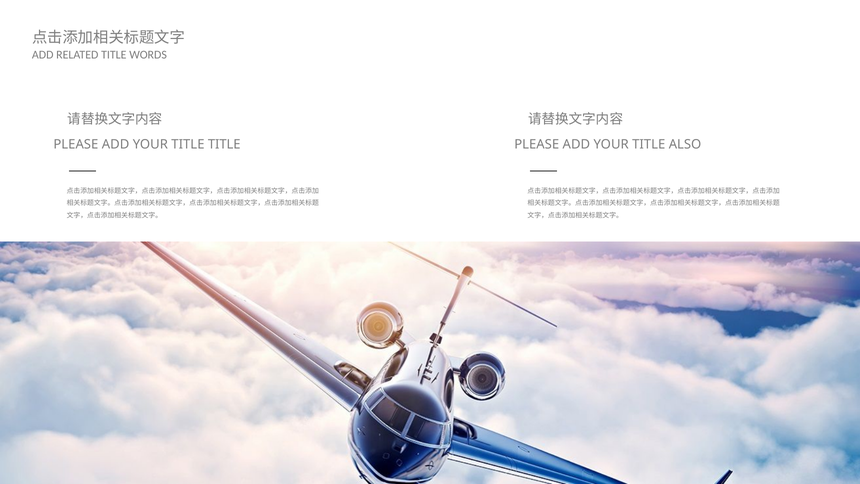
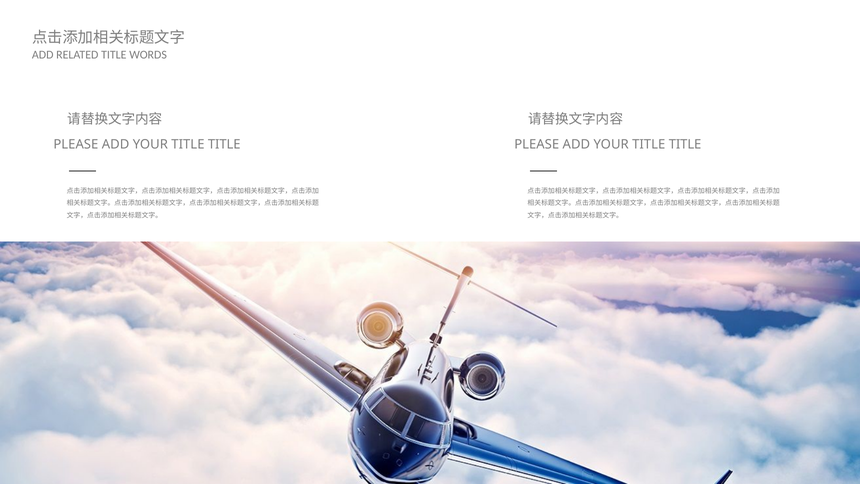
ALSO: ALSO -> TITLE (685, 144)
